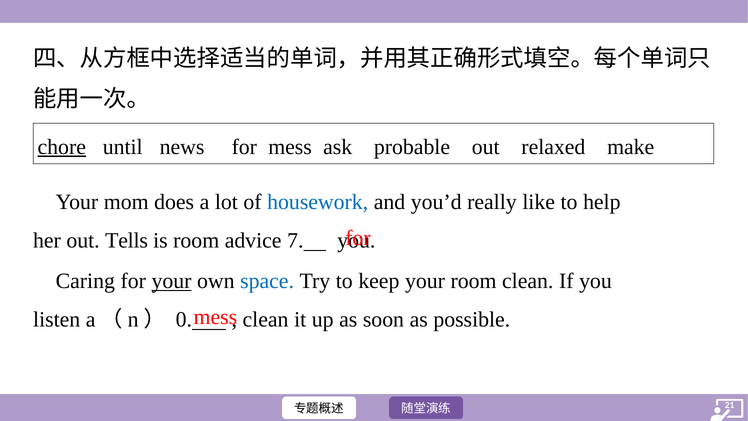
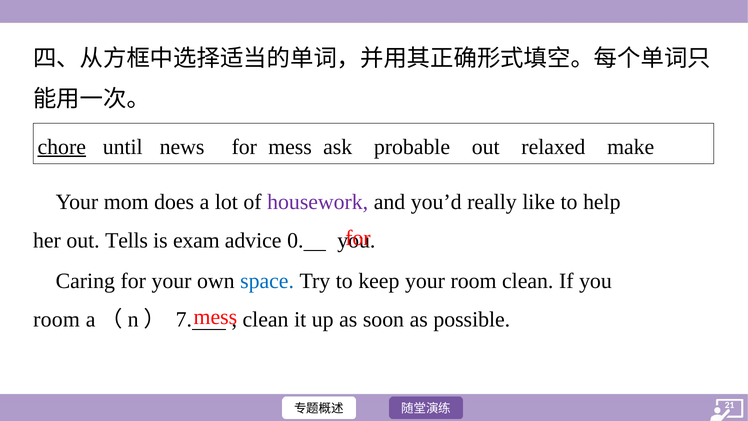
housework colour: blue -> purple (318, 202)
is room: room -> exam (196, 240)
7: 7 -> 0 (295, 240)
your underline: present -> none (172, 281)
listen: listen -> room (57, 319)
0: 0 -> 7 (184, 319)
